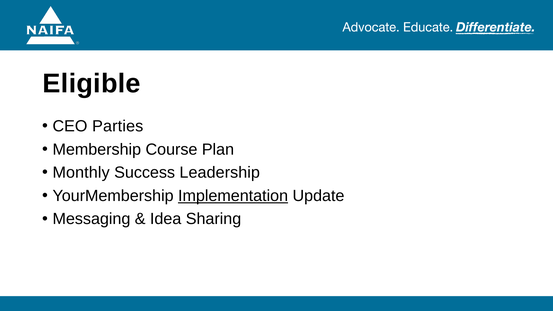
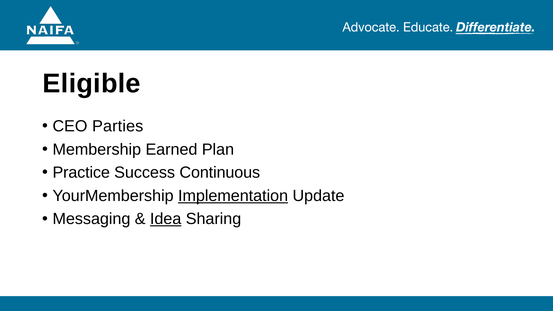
Course: Course -> Earned (171, 149)
Monthly: Monthly -> Practice (81, 173)
Leadership: Leadership -> Continuous (220, 173)
Idea underline: none -> present (166, 219)
